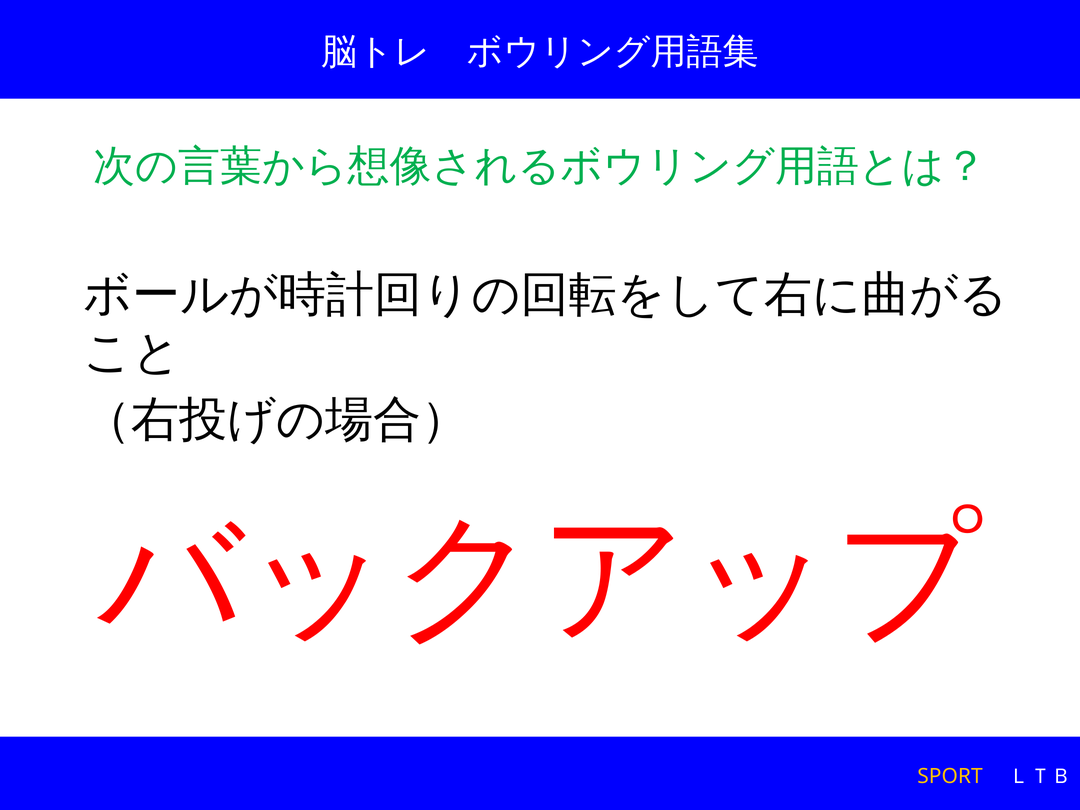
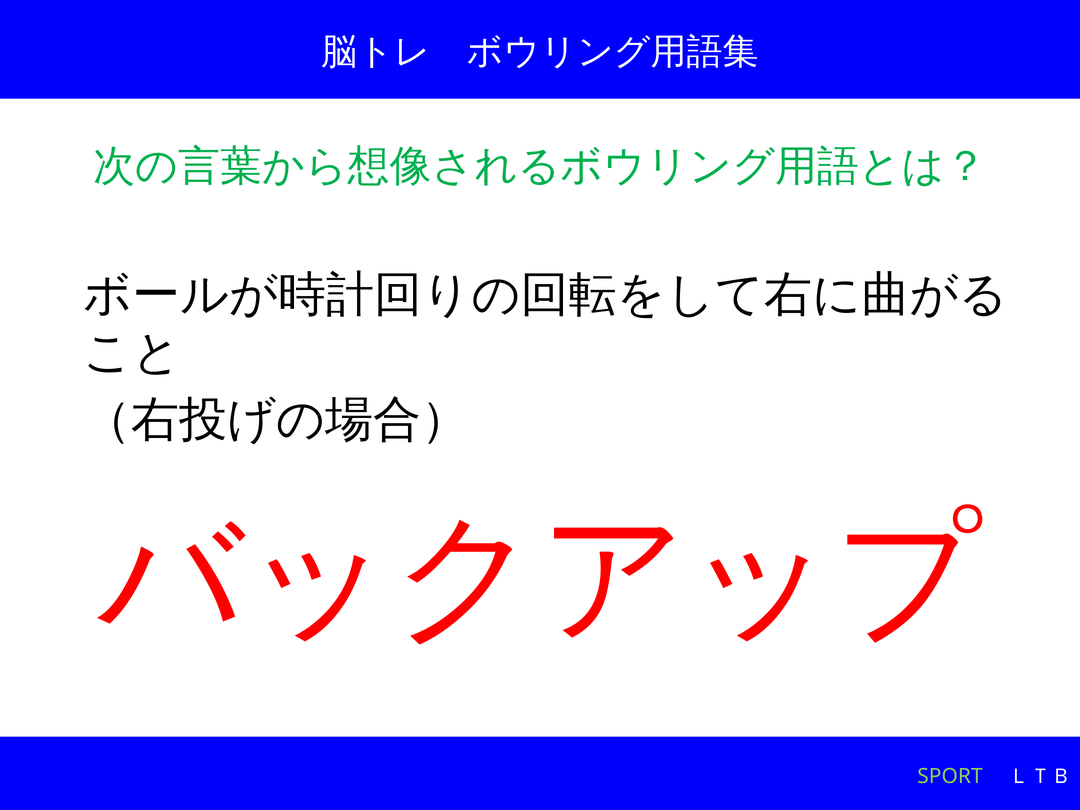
SPORT colour: yellow -> light green (950, 776)
